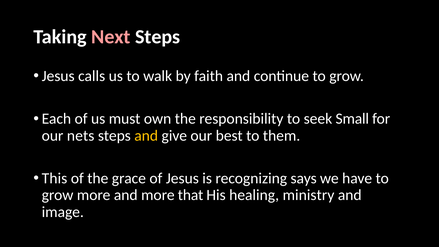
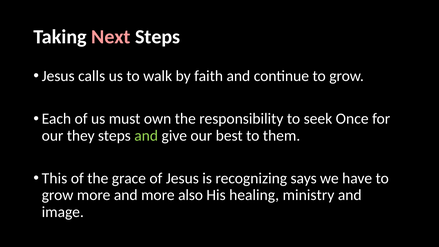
Small: Small -> Once (352, 119)
nets: nets -> they (81, 136)
and colour: yellow -> light green (146, 136)
that: that -> also (191, 195)
